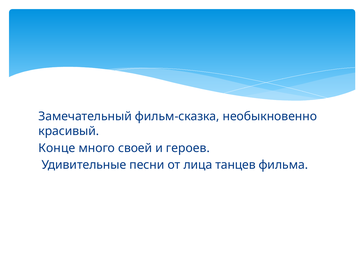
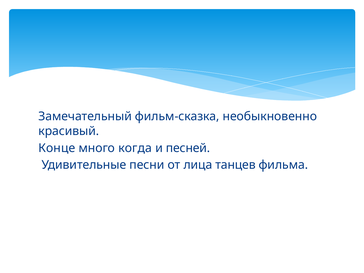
своей: своей -> когда (135, 148)
героев: героев -> песней (188, 148)
